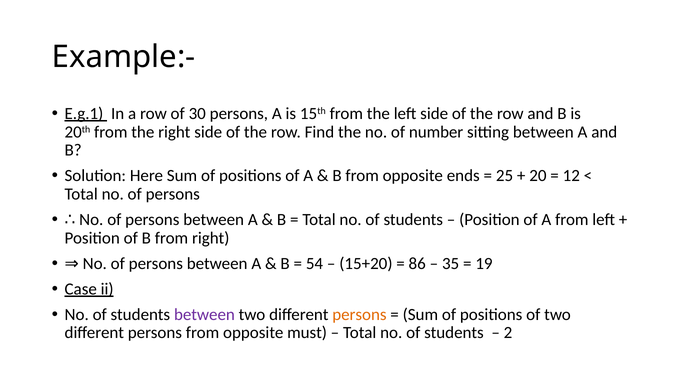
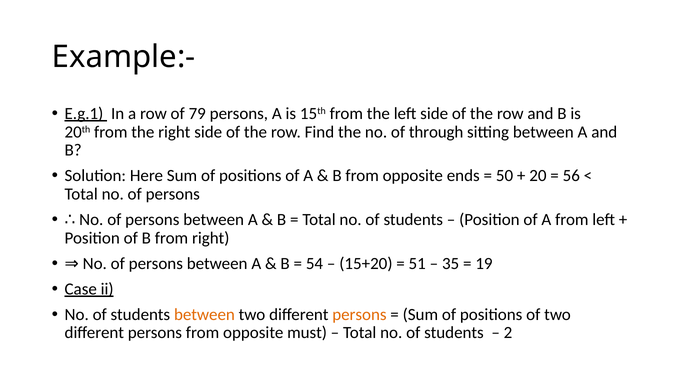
30: 30 -> 79 (197, 113)
number: number -> through (436, 132)
25: 25 -> 50 (505, 176)
12: 12 -> 56 (571, 176)
86: 86 -> 51 (417, 263)
between colour: purple -> orange (204, 314)
